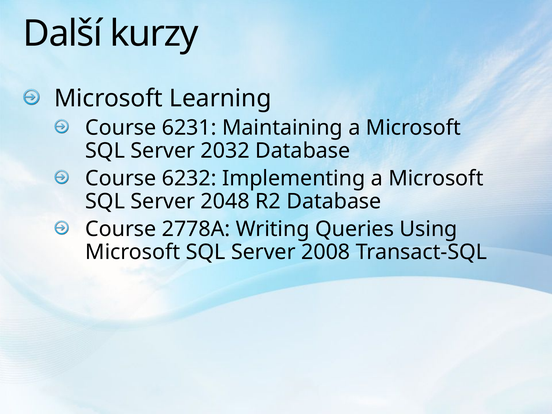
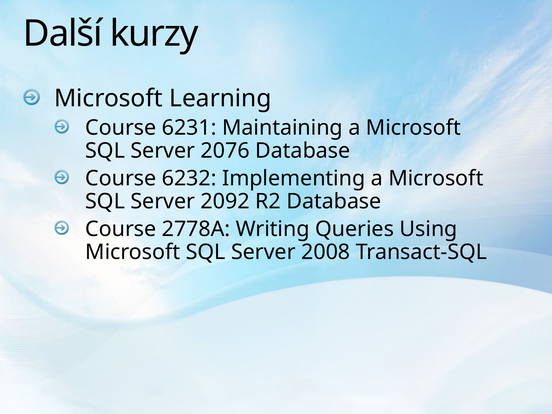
2032: 2032 -> 2076 (225, 151)
2048: 2048 -> 2092 (225, 201)
